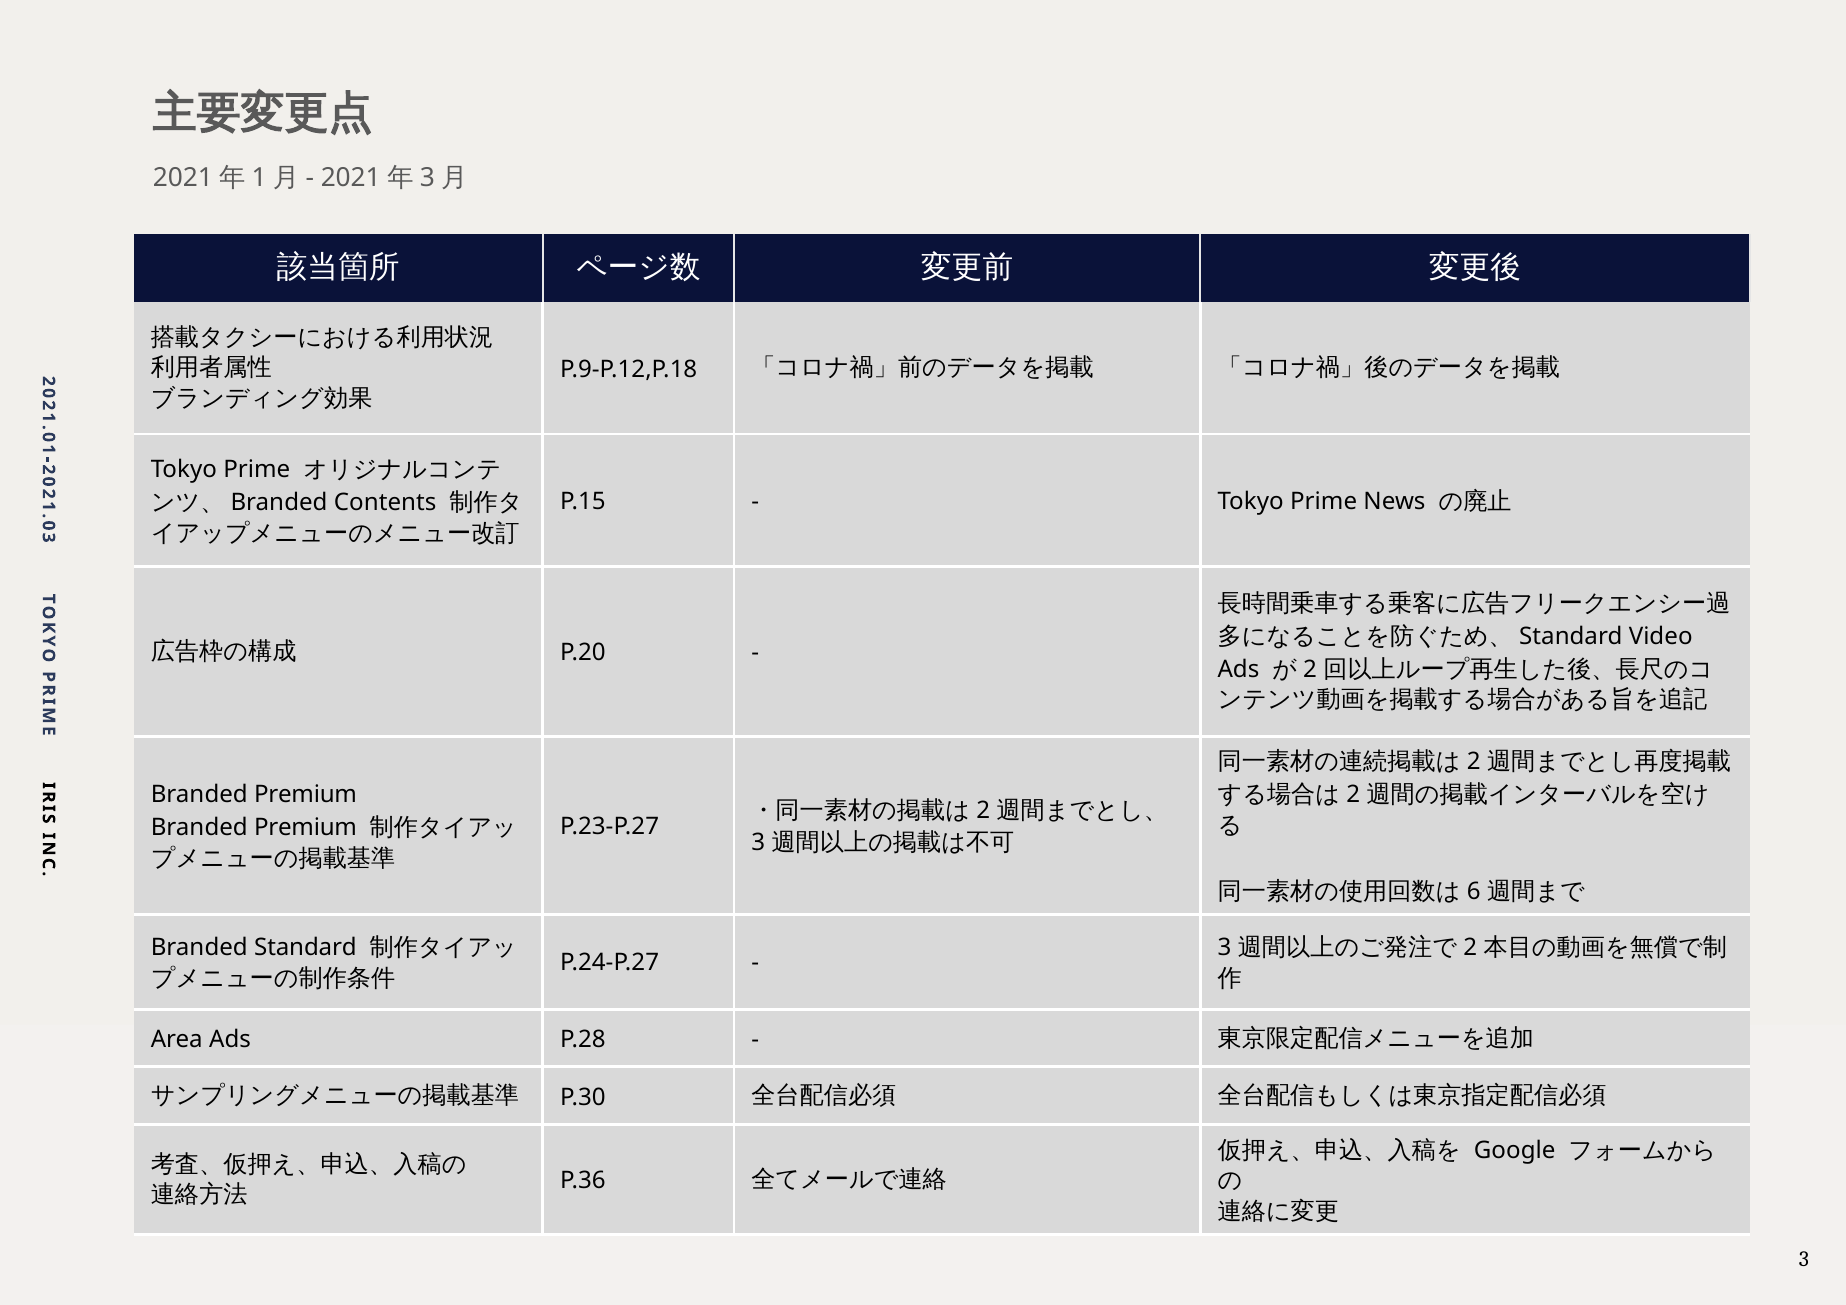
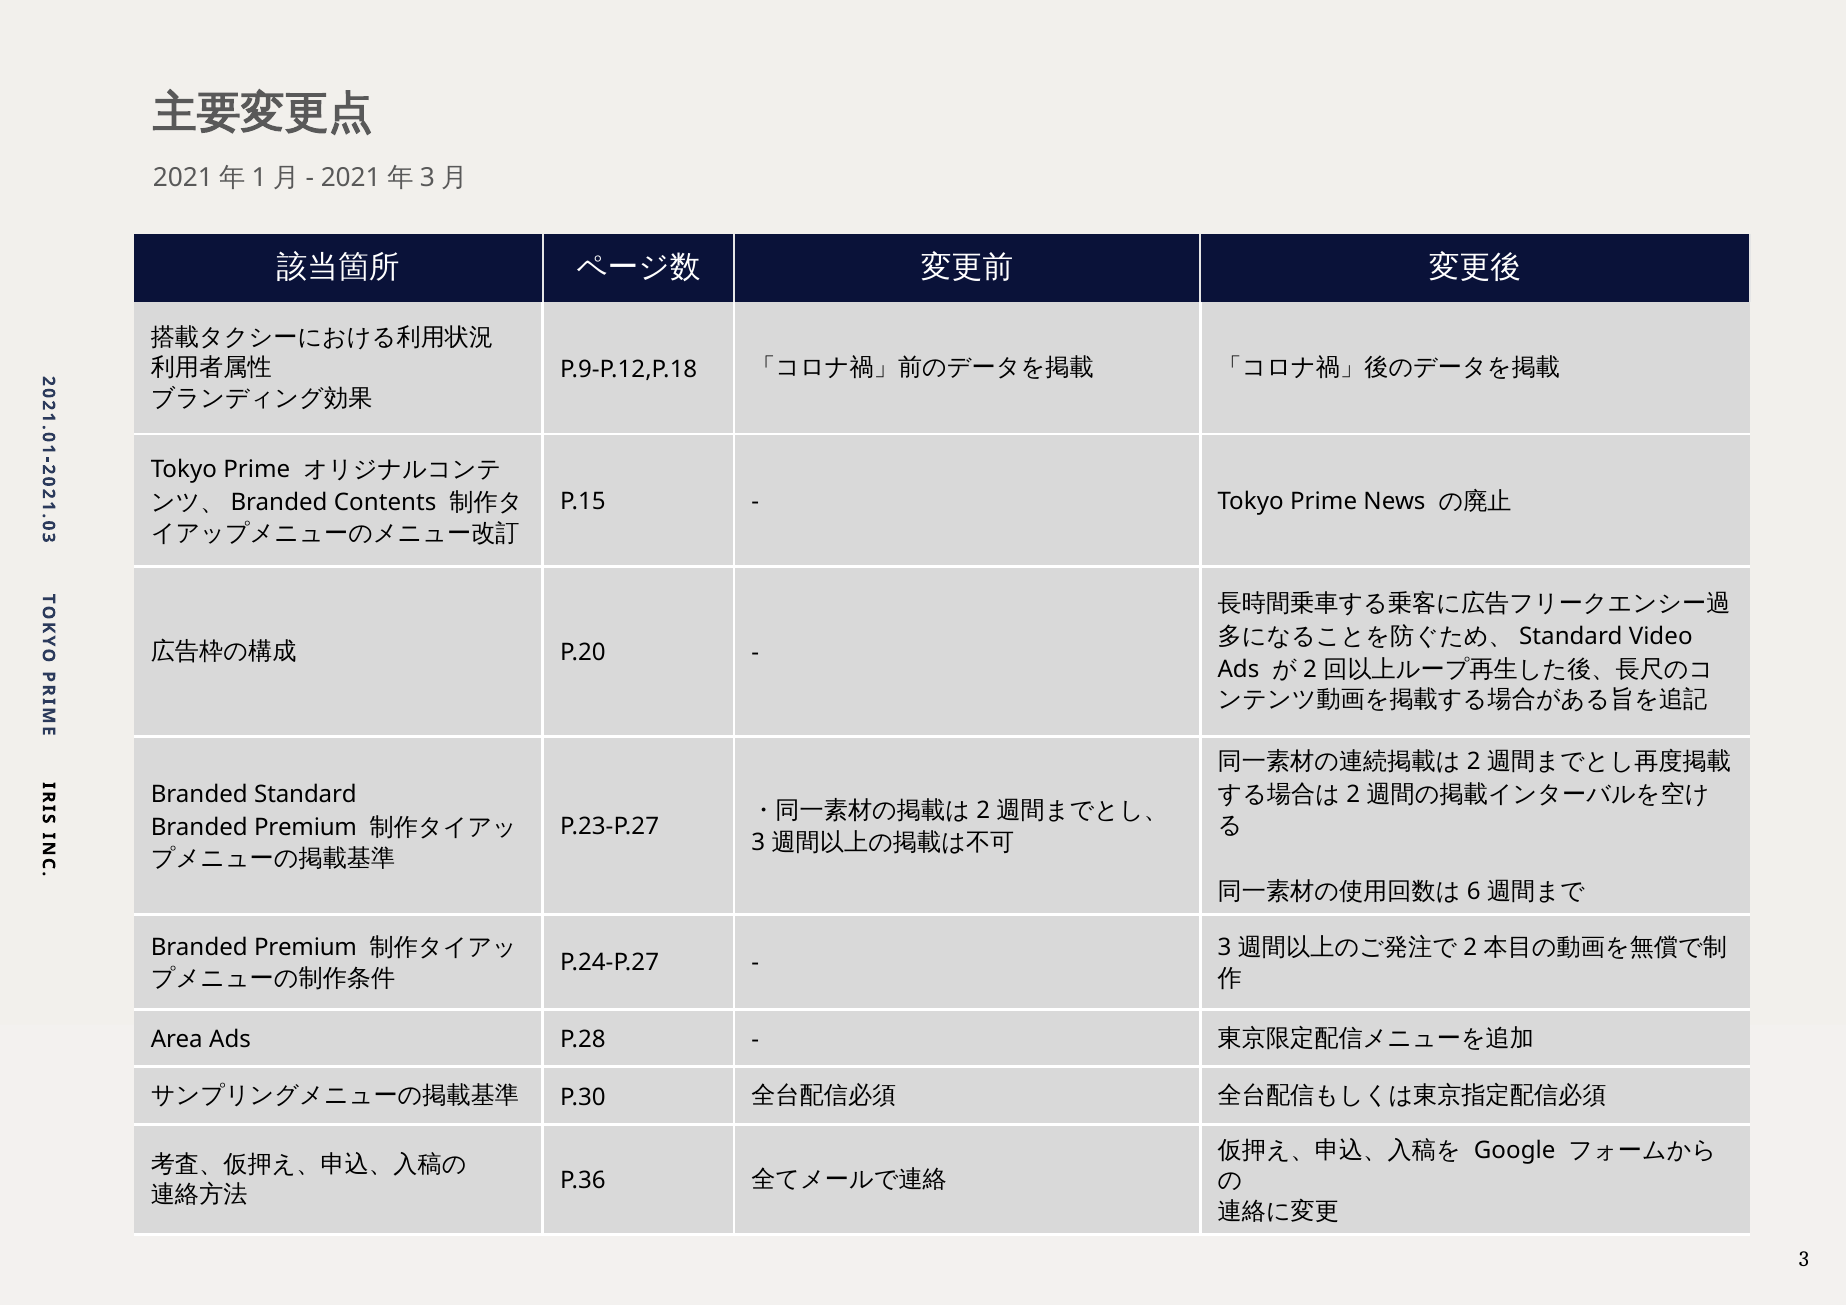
Premium: Premium -> Standard (305, 795)
Standard: Standard -> Premium (306, 948)
